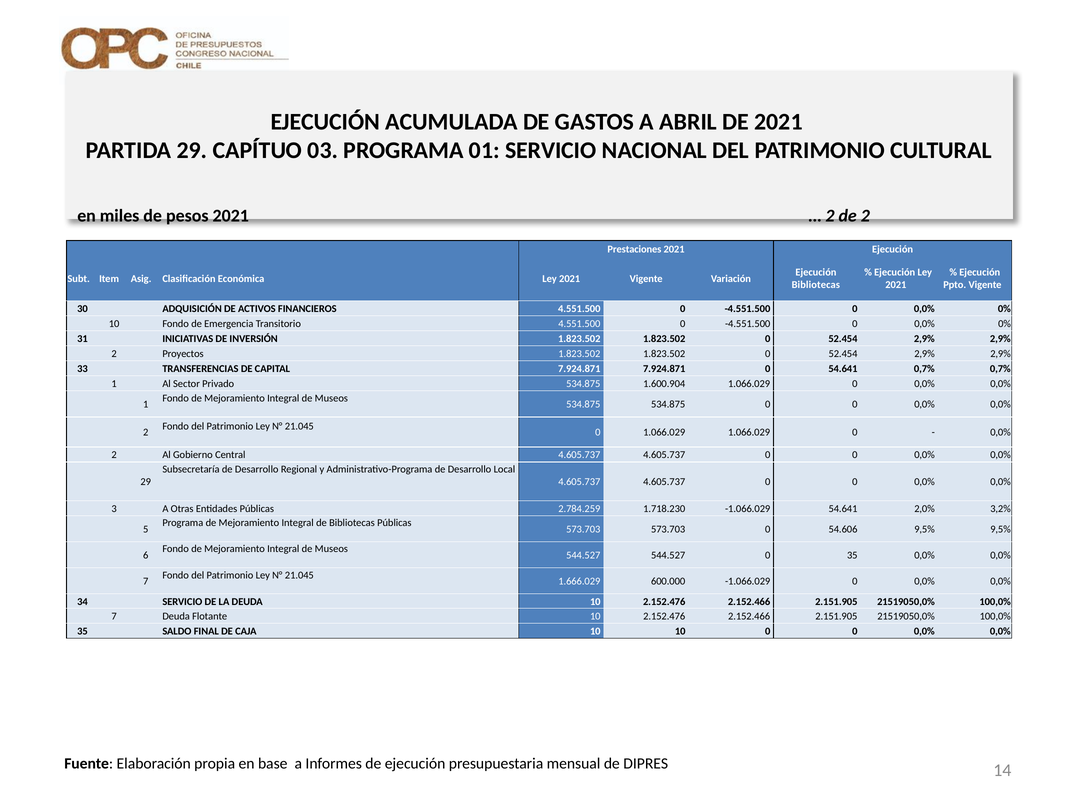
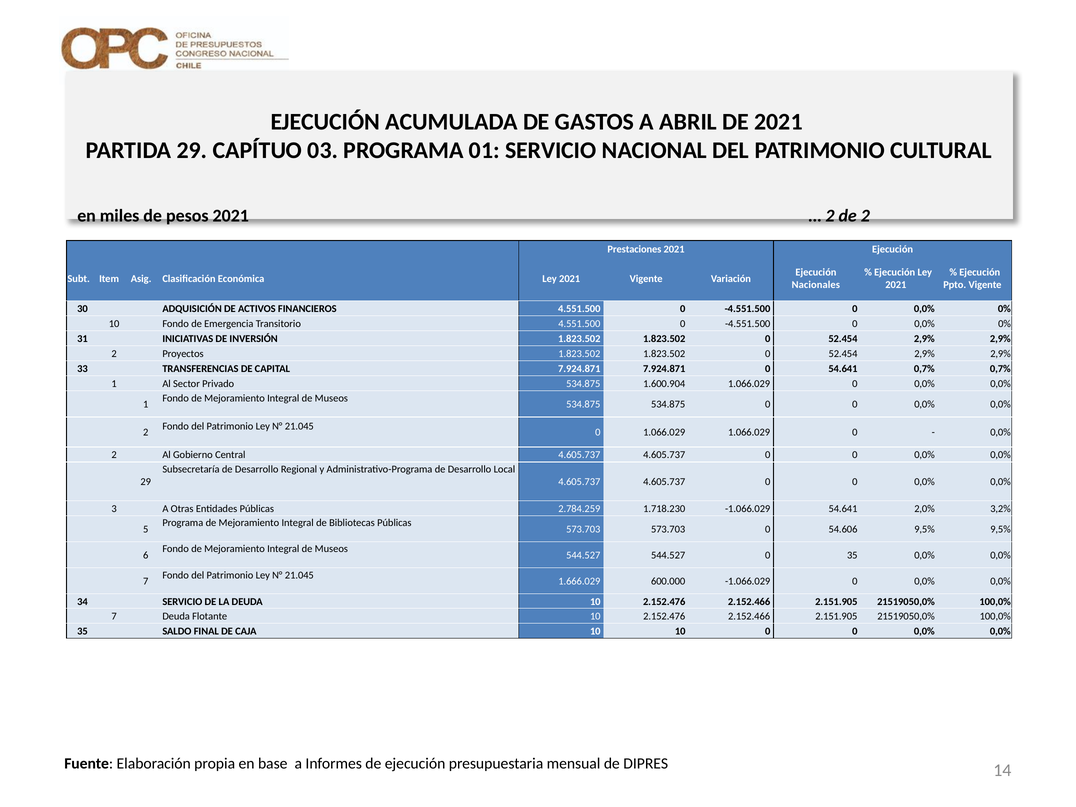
Bibliotecas: Bibliotecas -> Nacionales (816, 285)
